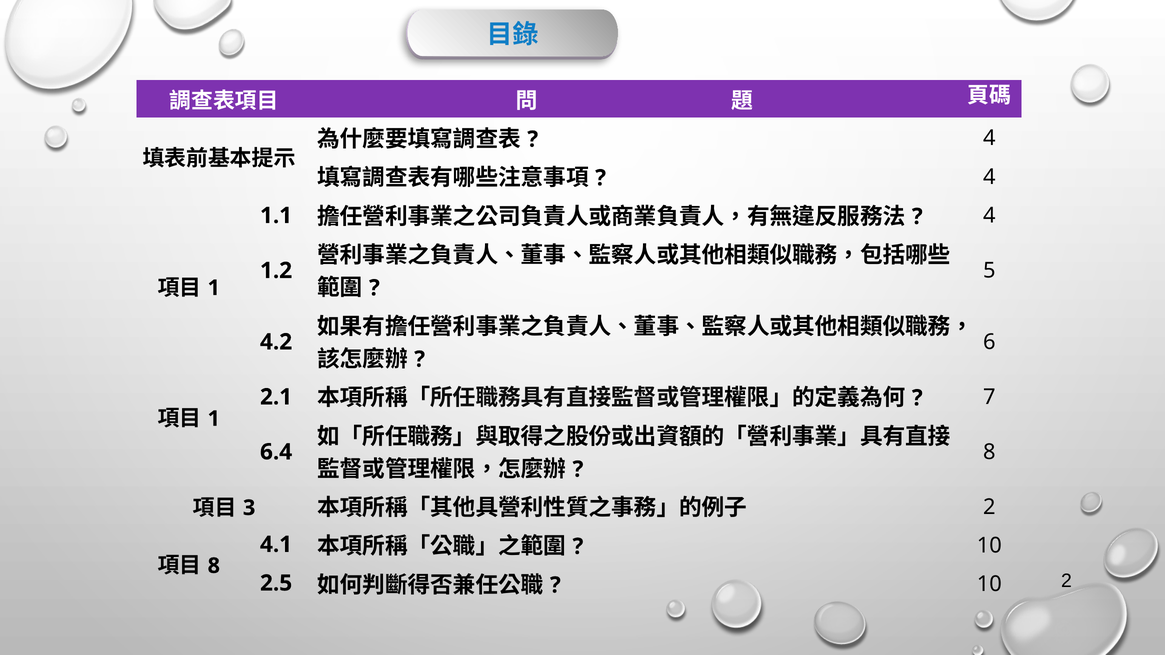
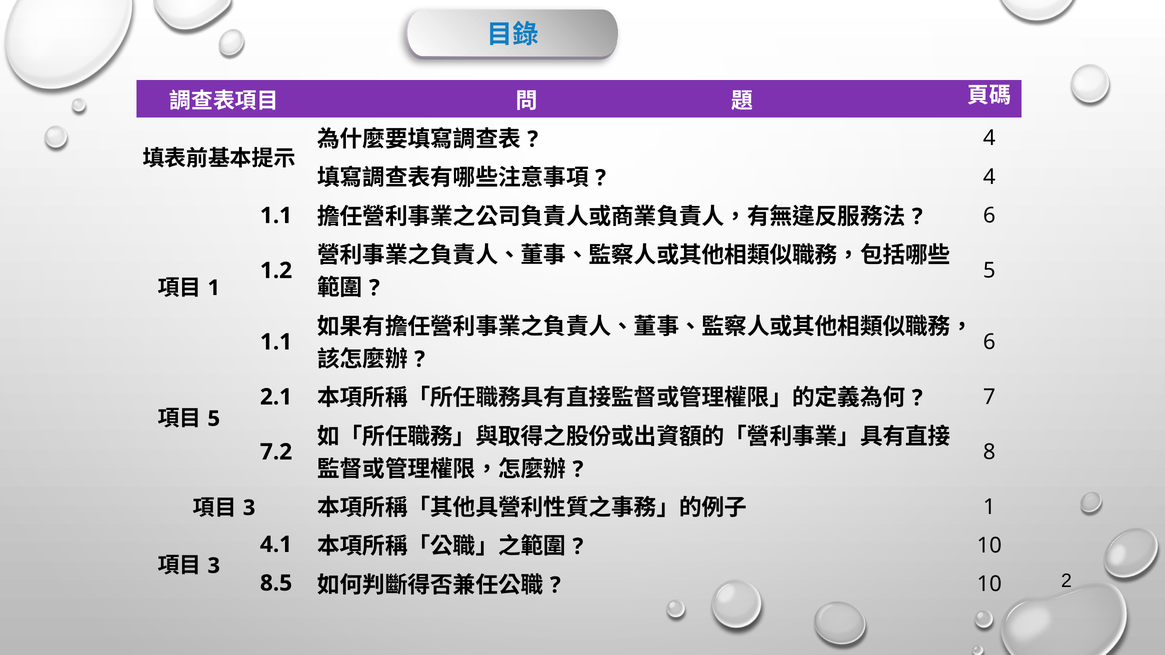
4: 4 -> 6 (989, 216)
4.2: 4.2 -> 1.1 (276, 342)
1: 1 -> 5 (214, 419)
6.4: 6.4 -> 7.2 (276, 452)
2: 2 -> 1 (989, 507)
8: 8 -> 3 (214, 566)
2.5: 2.5 -> 8.5 (276, 583)
